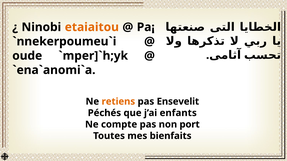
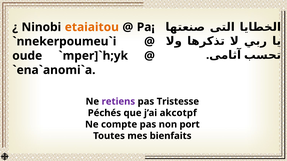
retiens colour: orange -> purple (118, 102)
Ensevelit: Ensevelit -> Tristesse (178, 102)
enfants: enfants -> akcotpf (178, 113)
